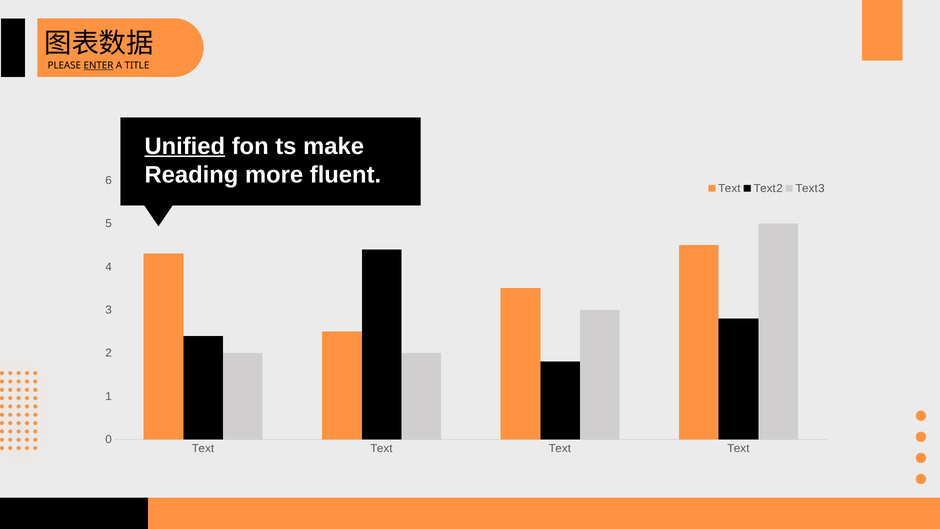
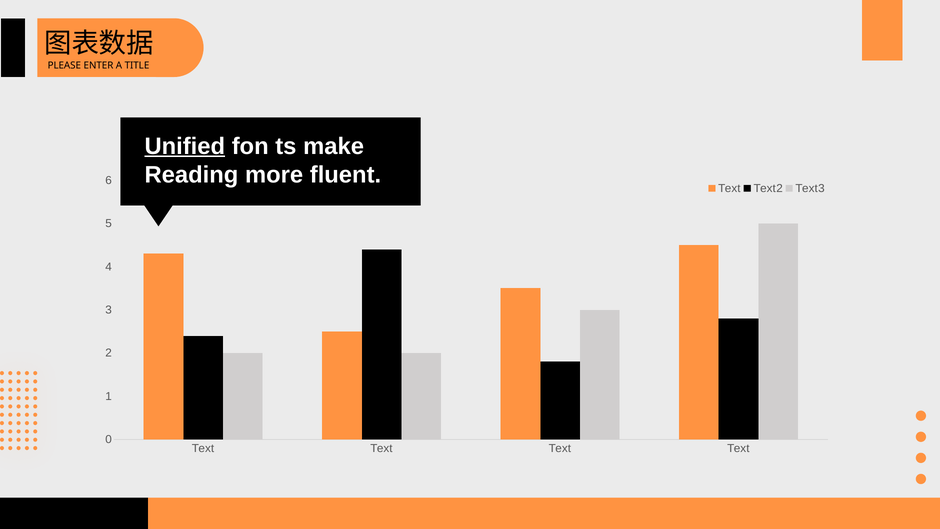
ENTER underline: present -> none (98, 65)
